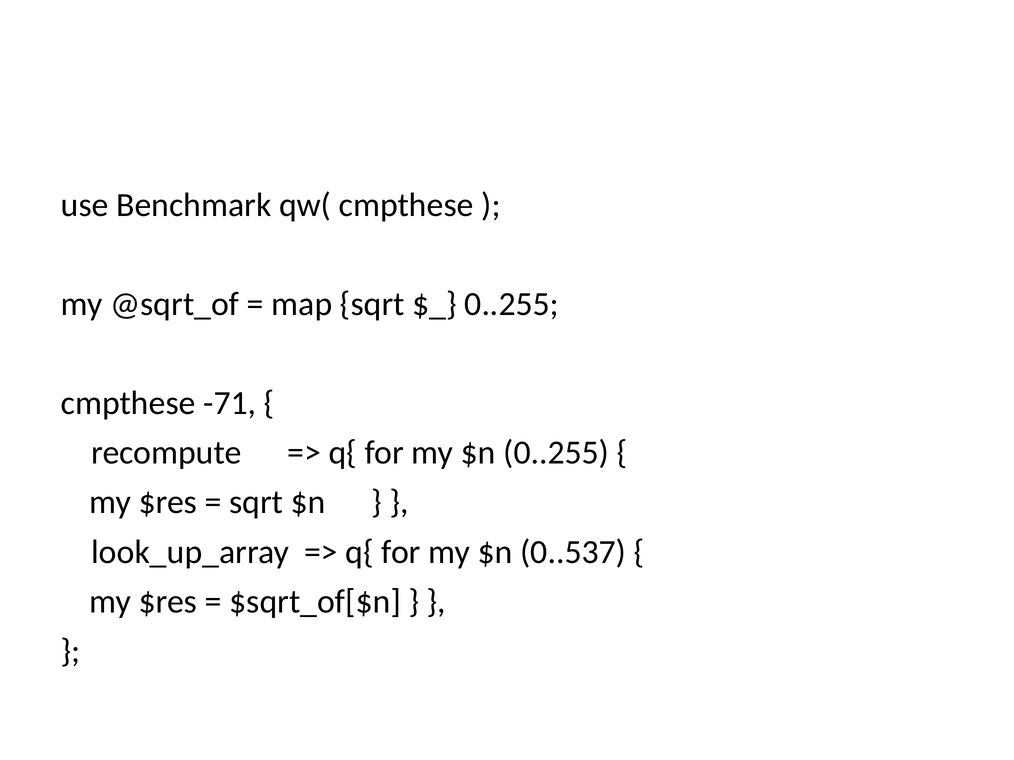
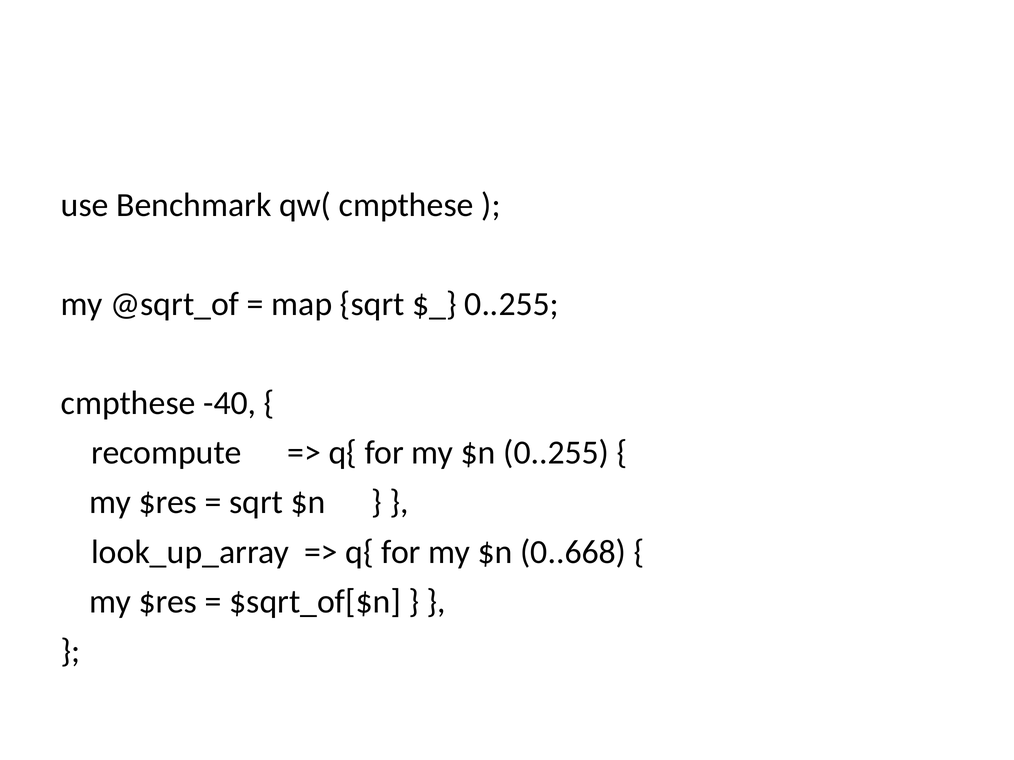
-71: -71 -> -40 (230, 404)
0..537: 0..537 -> 0..668 (573, 552)
